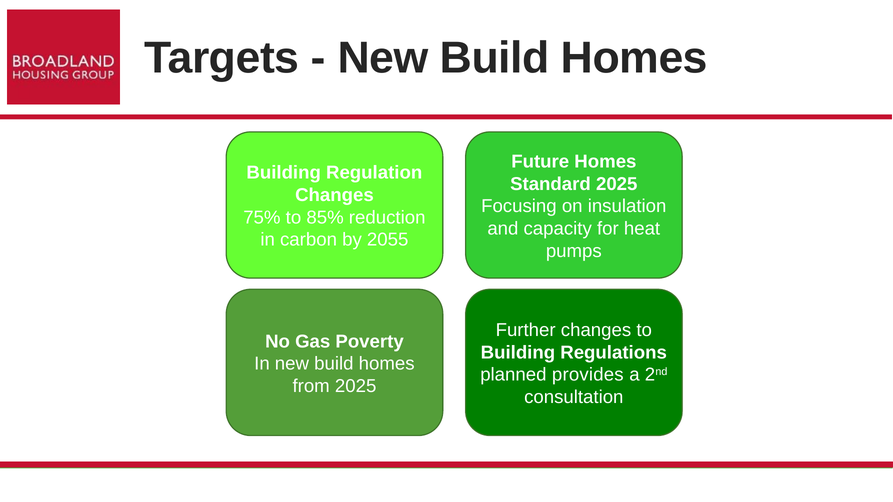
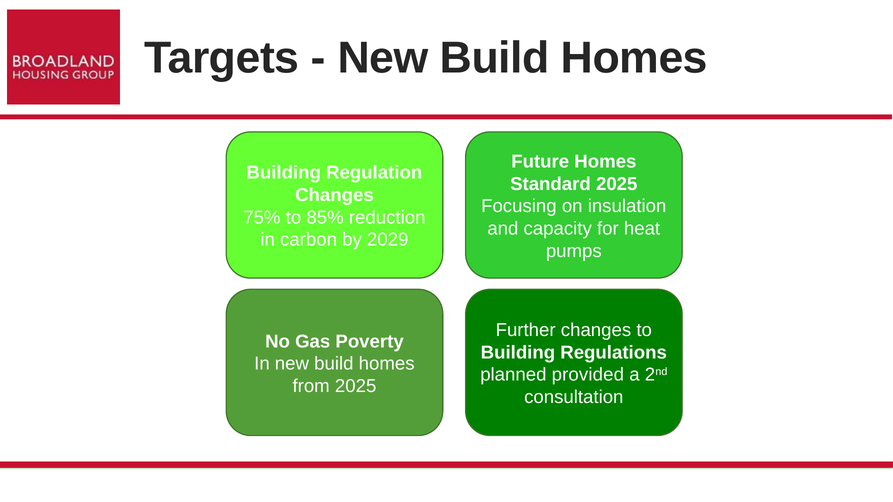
2055: 2055 -> 2029 (388, 240)
provides: provides -> provided (588, 375)
